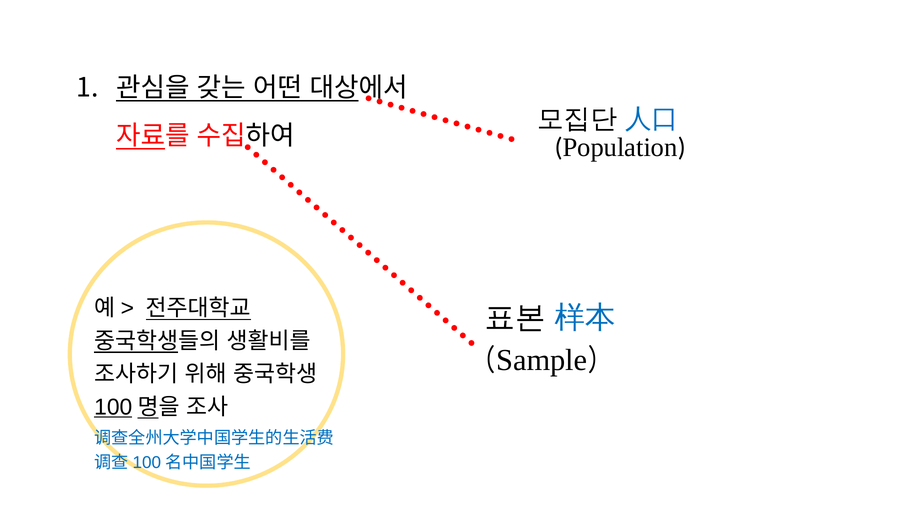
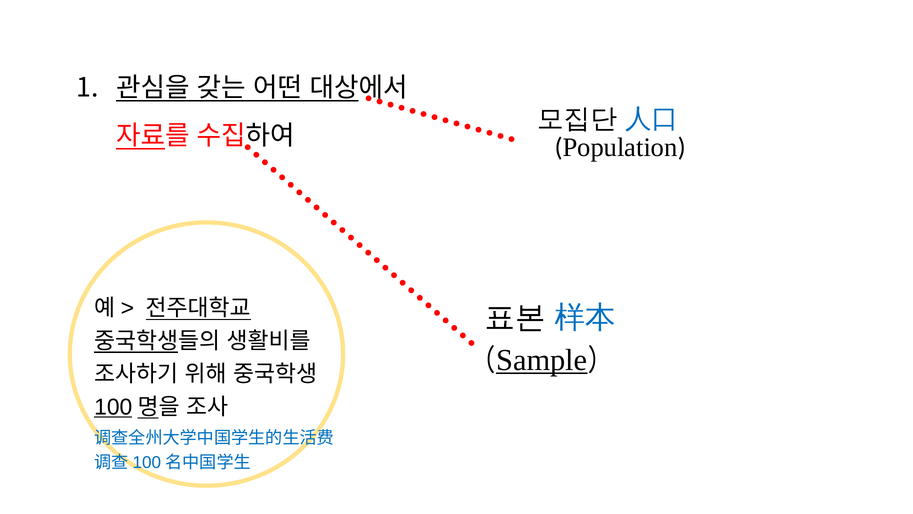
Sample underline: none -> present (542, 360)
